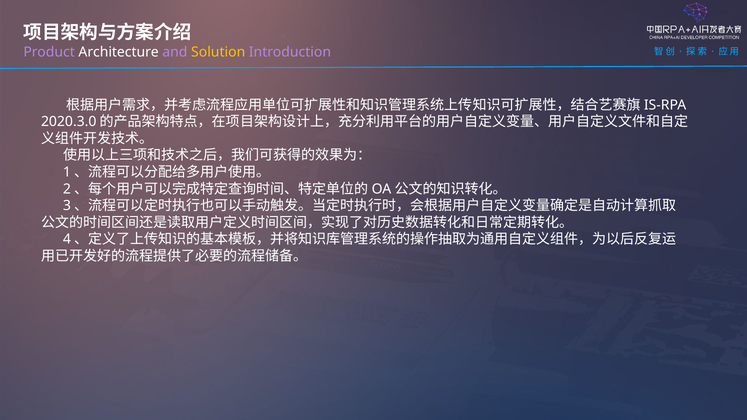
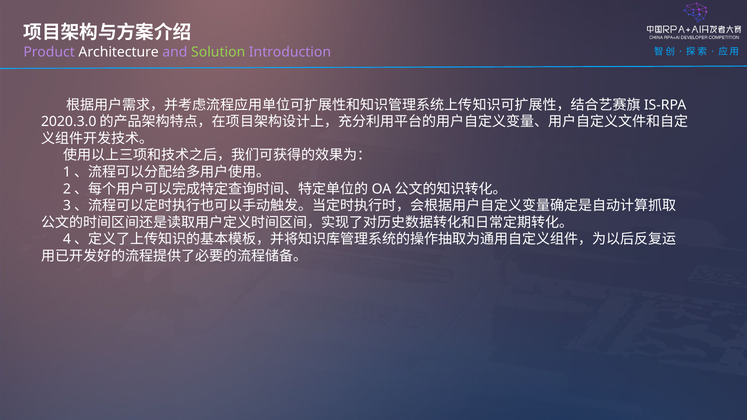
Solution colour: yellow -> light green (218, 52)
